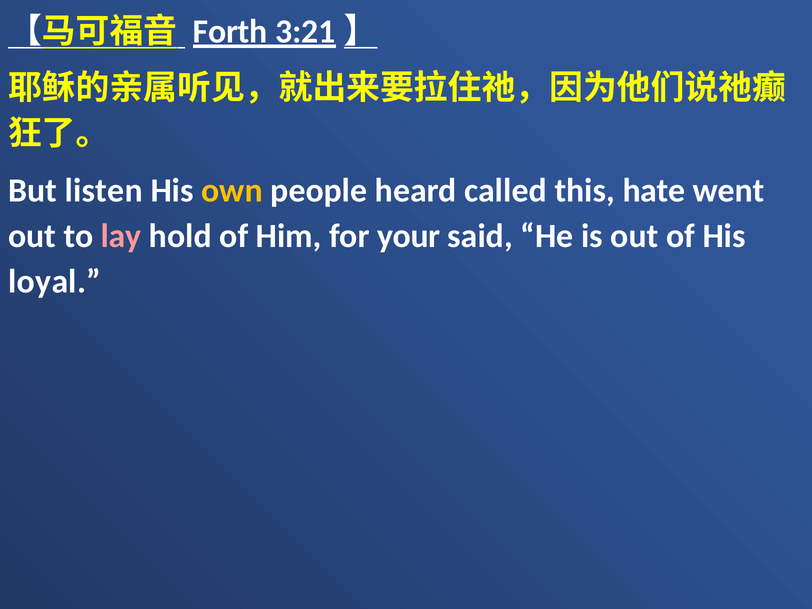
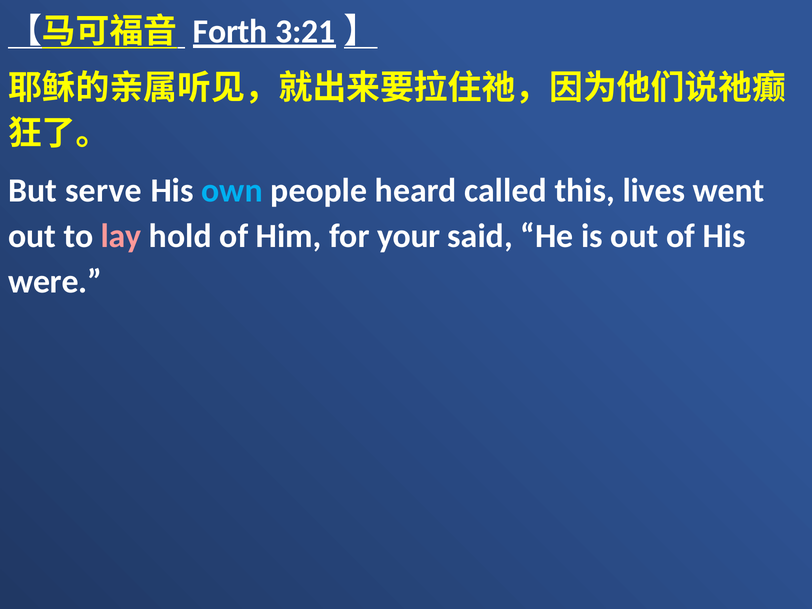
listen: listen -> serve (104, 191)
own colour: yellow -> light blue (232, 191)
hate: hate -> lives (654, 191)
loyal: loyal -> were (55, 281)
